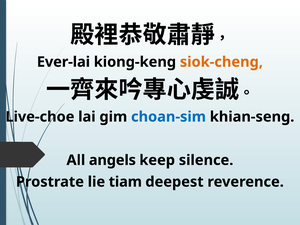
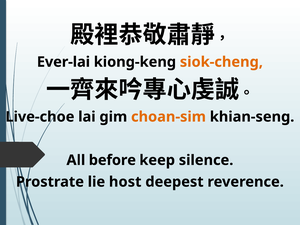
choan-sim colour: blue -> orange (168, 117)
angels: angels -> before (112, 160)
tiam: tiam -> host (125, 182)
